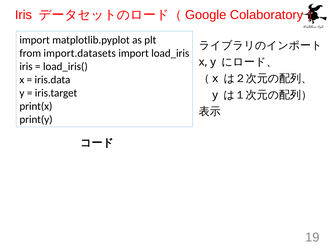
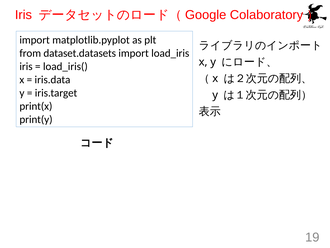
import.datasets: import.datasets -> dataset.datasets (80, 53)
